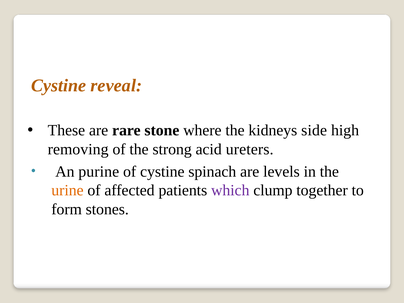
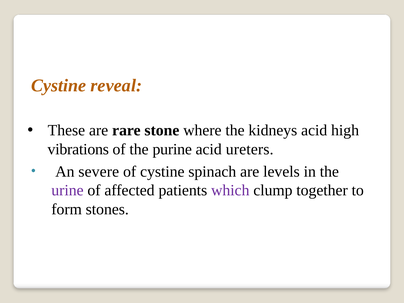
kidneys side: side -> acid (314, 130)
removing: removing -> vibrations (78, 149)
strong: strong -> purine (172, 149)
purine: purine -> severe (99, 171)
urine colour: orange -> purple (67, 190)
